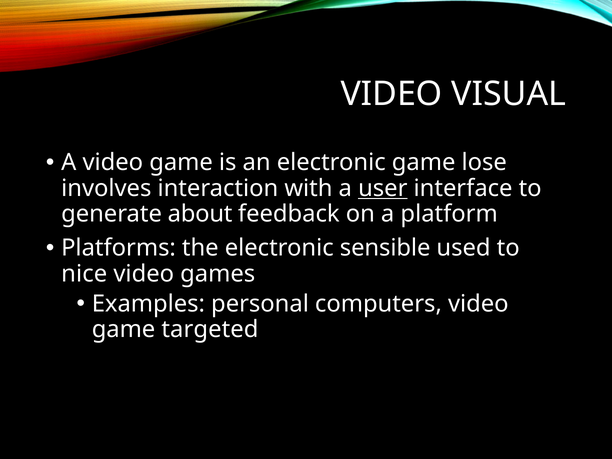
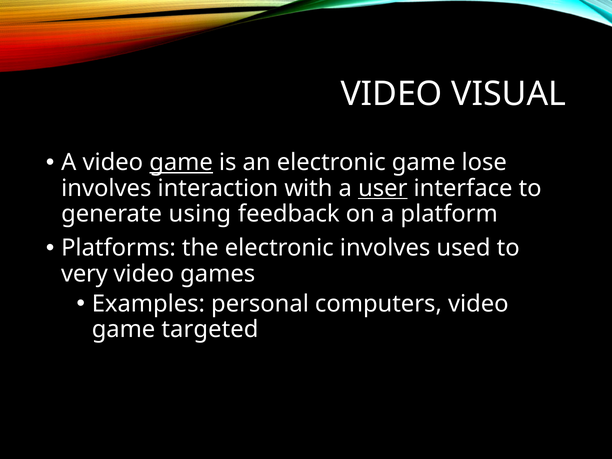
game underline: none -> present (181, 163)
about: about -> using (200, 214)
electronic sensible: sensible -> involves (385, 248)
nice: nice -> very (84, 274)
